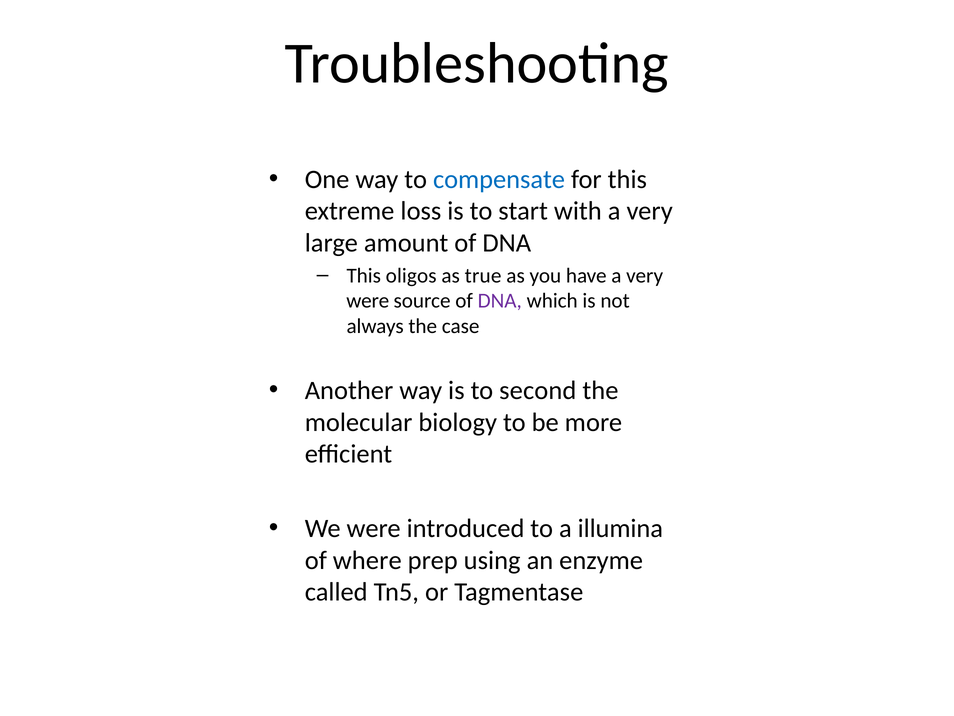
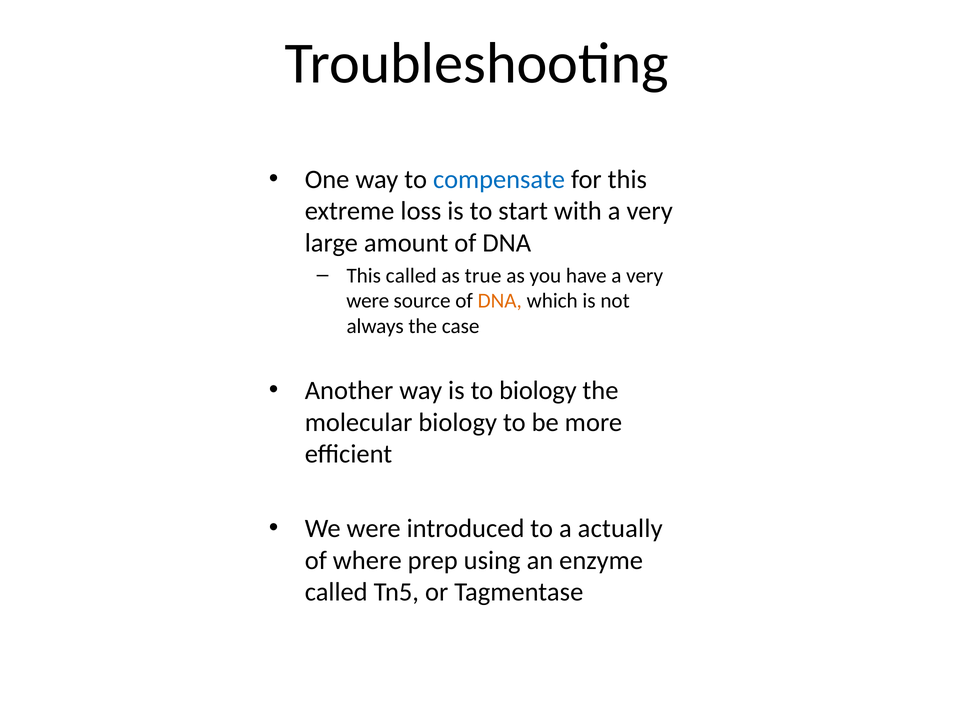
This oligos: oligos -> called (411, 275)
DNA colour: purple -> orange (500, 301)
to second: second -> biology (538, 390)
illumina: illumina -> actually (620, 528)
